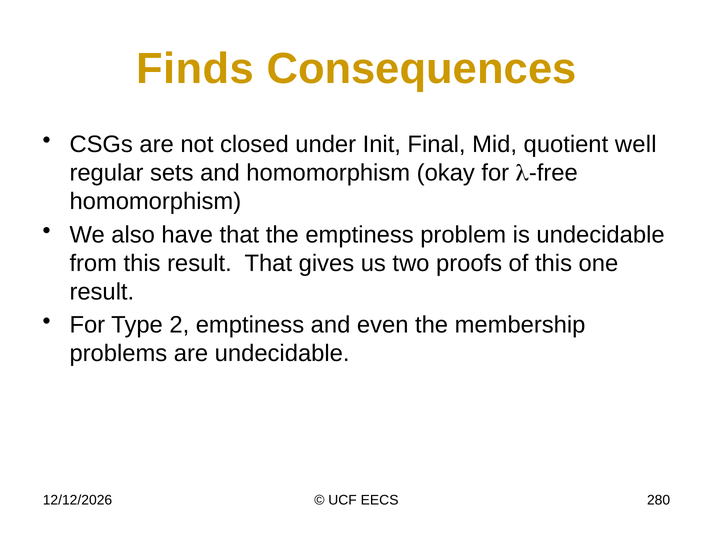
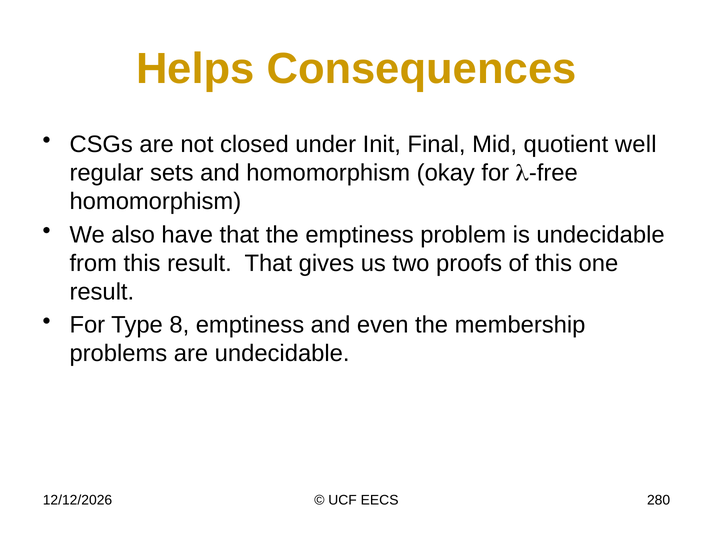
Finds: Finds -> Helps (195, 69)
2: 2 -> 8 (179, 325)
